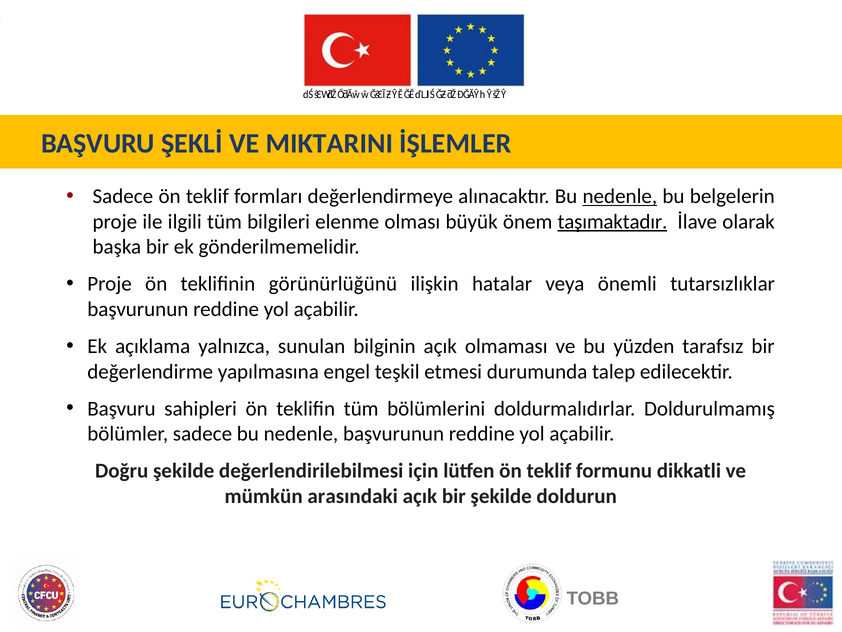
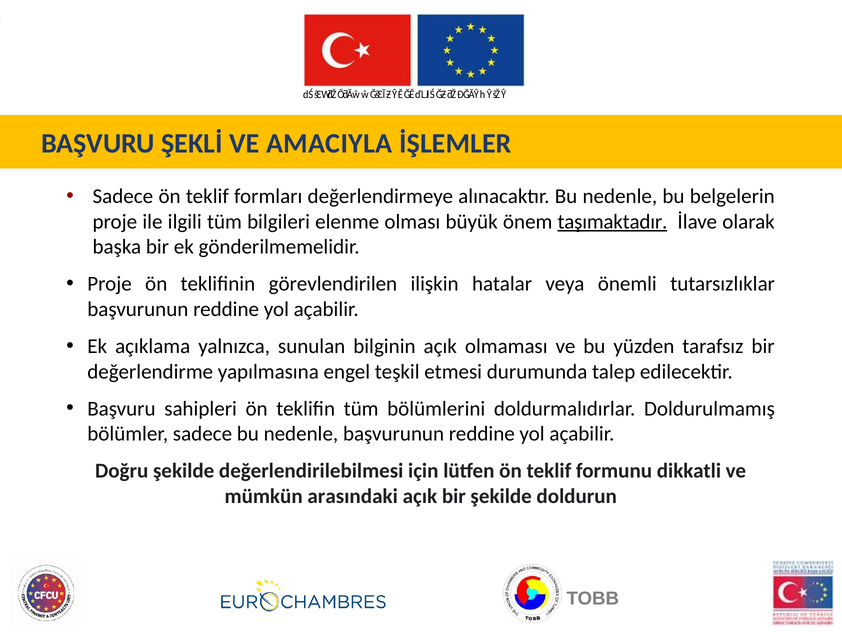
MIKTARINI: MIKTARINI -> AMACIYLA (329, 144)
nedenle underline: present -> none (620, 196)
görünürlüğünü: görünürlüğünü -> görevlendirilen (333, 284)
